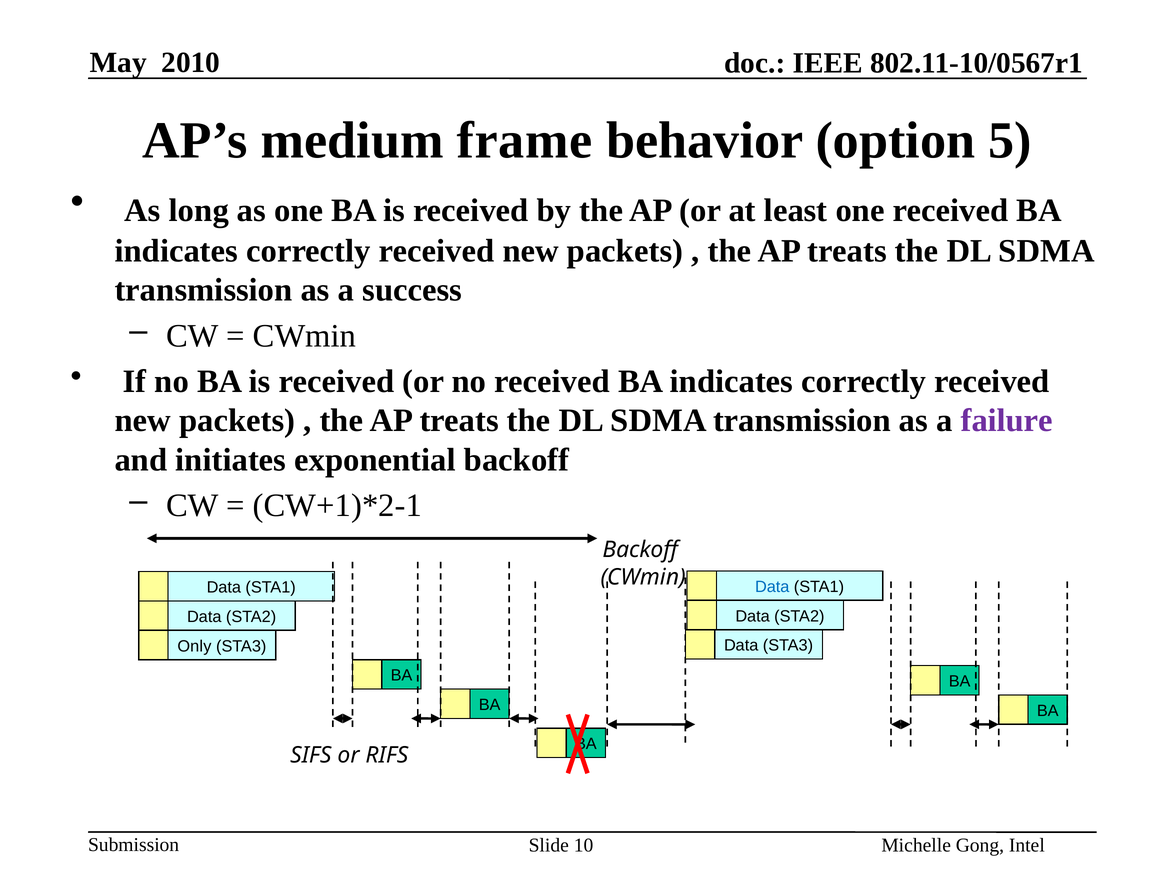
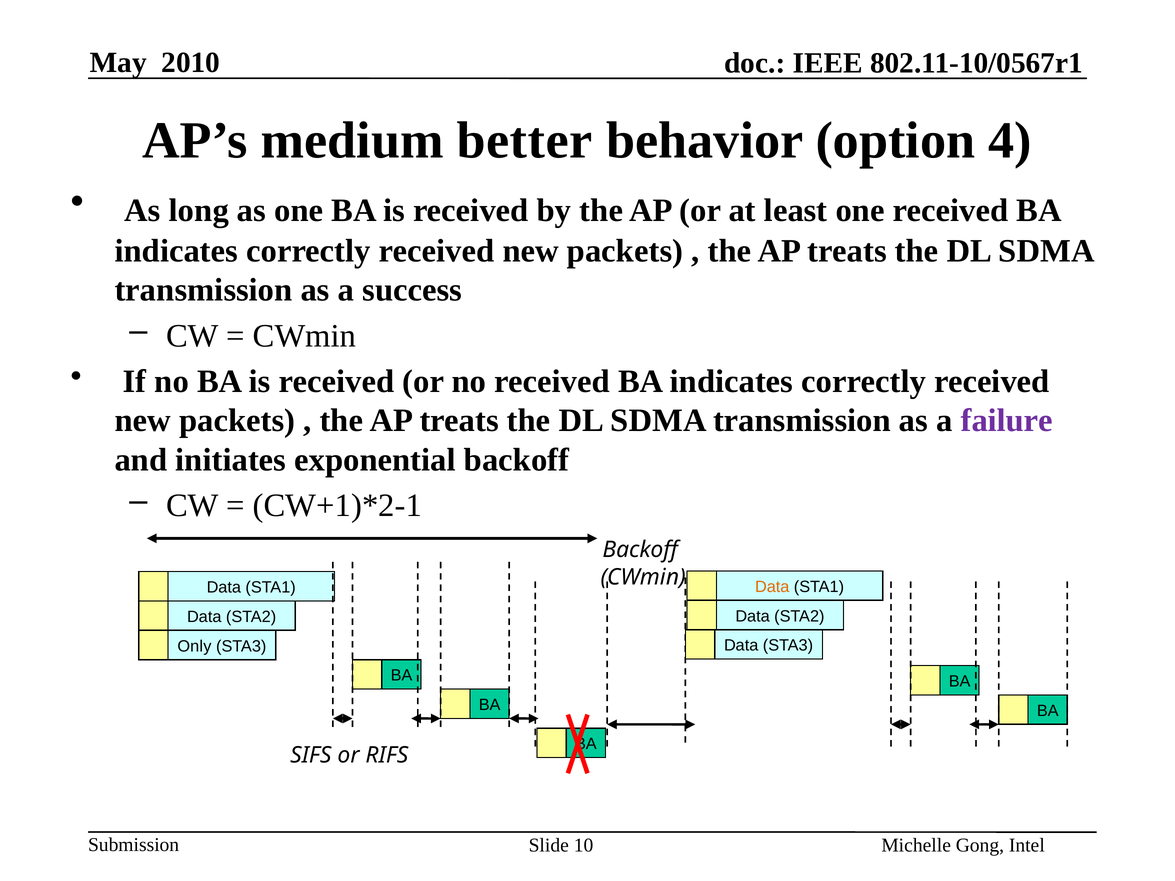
frame: frame -> better (525, 141)
5: 5 -> 4 (1010, 141)
Data colour: blue -> orange (772, 587)
